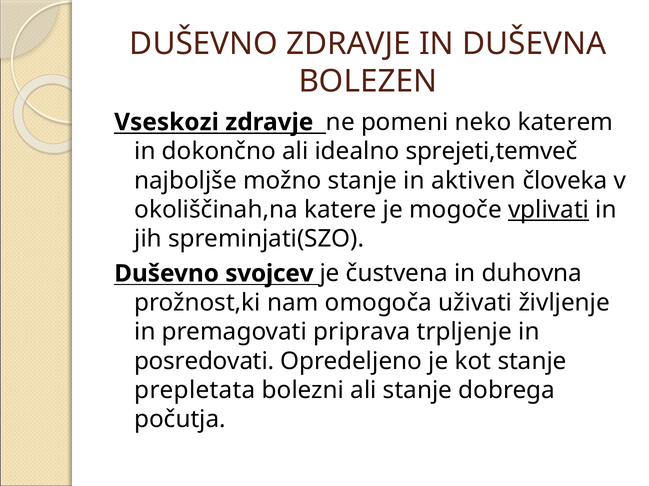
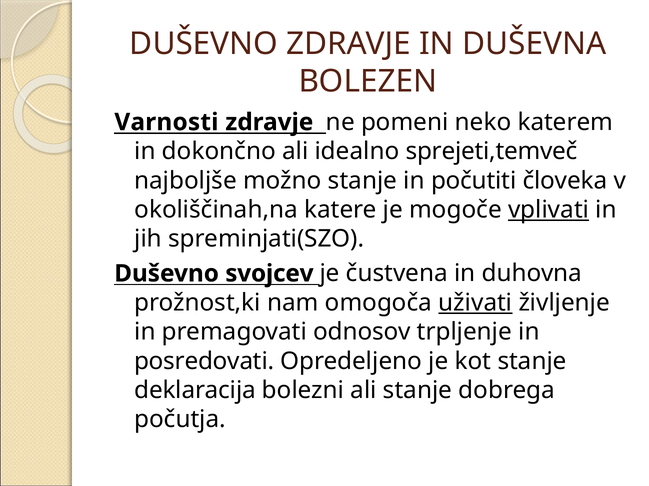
Vseskozi: Vseskozi -> Varnosti (166, 122)
aktiven: aktiven -> počutiti (474, 181)
uživati underline: none -> present (475, 303)
priprava: priprava -> odnosov (362, 332)
prepletata: prepletata -> deklaracija (195, 391)
